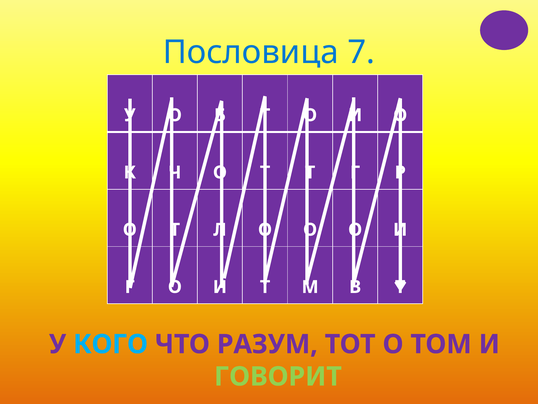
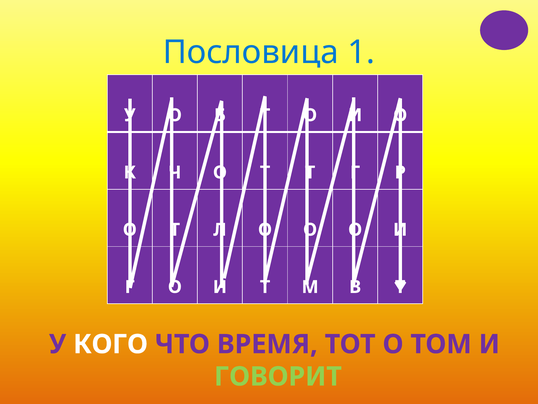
7: 7 -> 1 (361, 52)
КОГО colour: light blue -> white (111, 344)
РАЗУМ: РАЗУМ -> ВРЕМЯ (267, 344)
